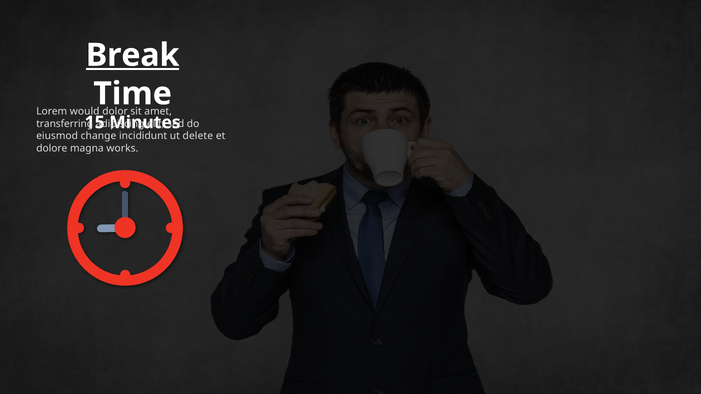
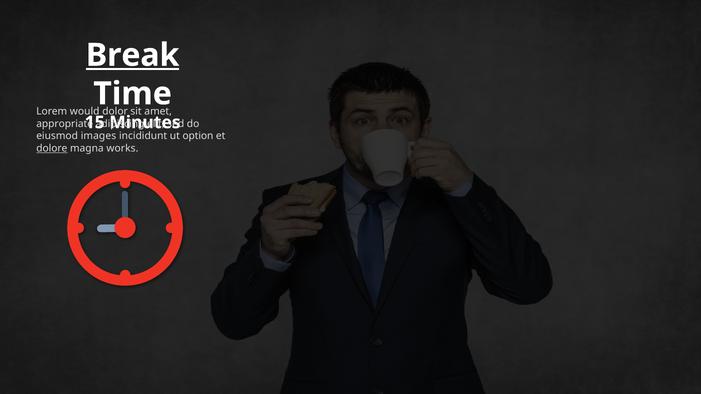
transferring: transferring -> appropriate (65, 124)
change: change -> images (98, 136)
delete: delete -> option (198, 136)
dolore underline: none -> present (52, 148)
